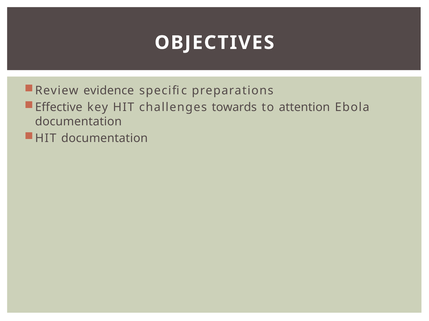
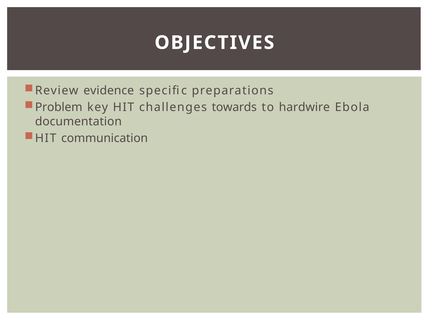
Effective: Effective -> Problem (59, 107)
attention: attention -> hardwire (304, 107)
HIT documentation: documentation -> communication (105, 138)
